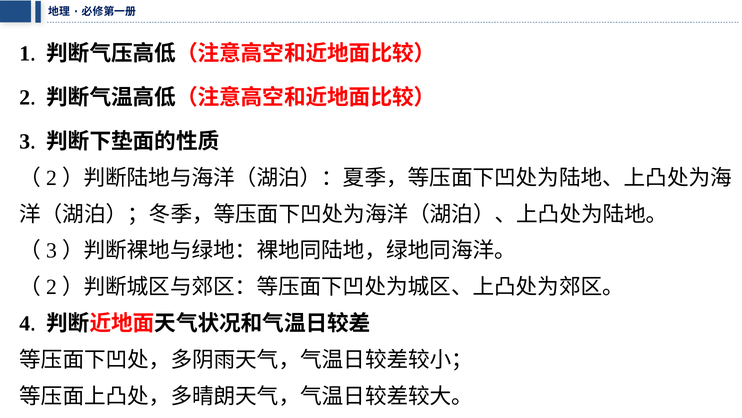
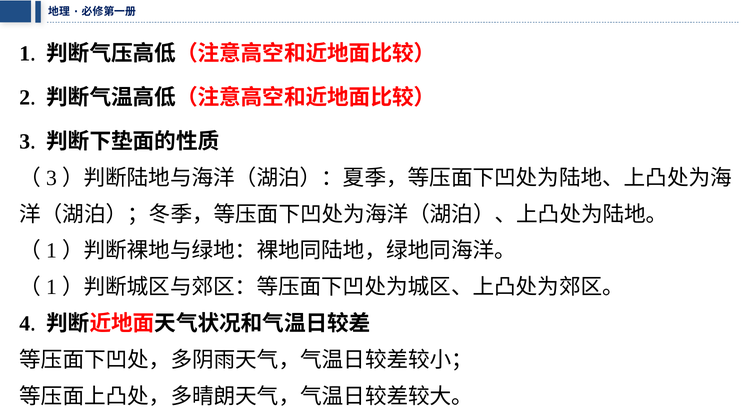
2: 2 -> 3 (51, 178)
3: 3 -> 1 (51, 250)
2: 2 -> 1 (51, 287)
